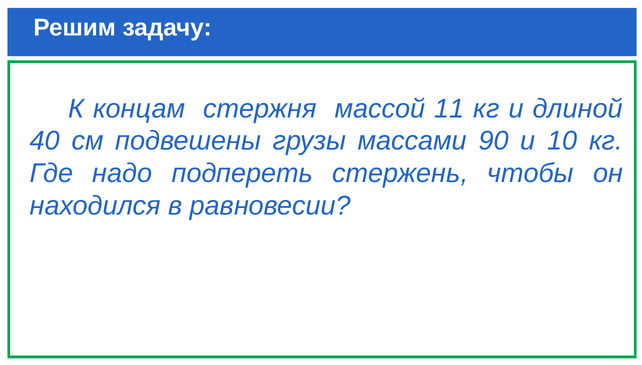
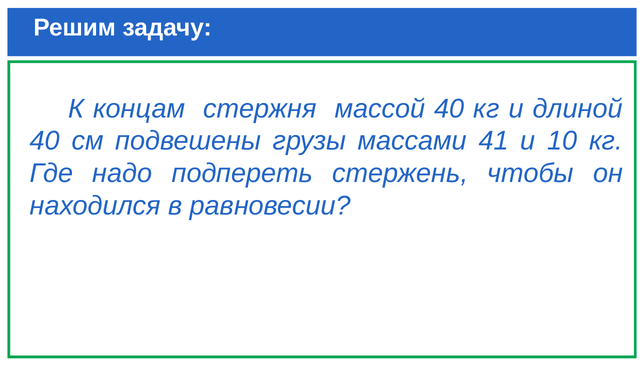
массой 11: 11 -> 40 (449, 109)
90: 90 -> 41 (494, 141)
